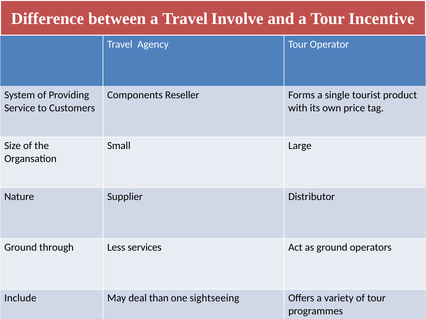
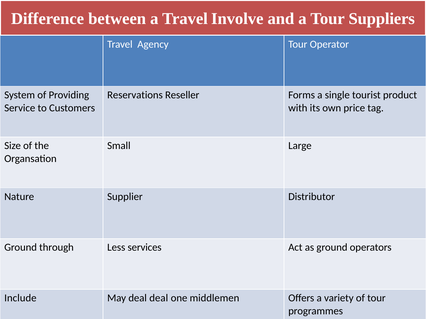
Incentive: Incentive -> Suppliers (382, 19)
Components: Components -> Reservations (135, 95)
deal than: than -> deal (159, 299)
sightseeing: sightseeing -> middlemen (214, 299)
